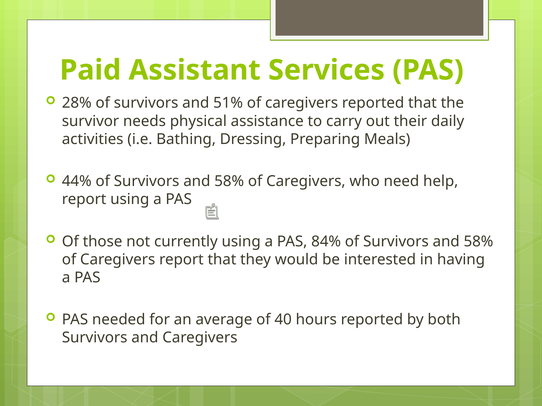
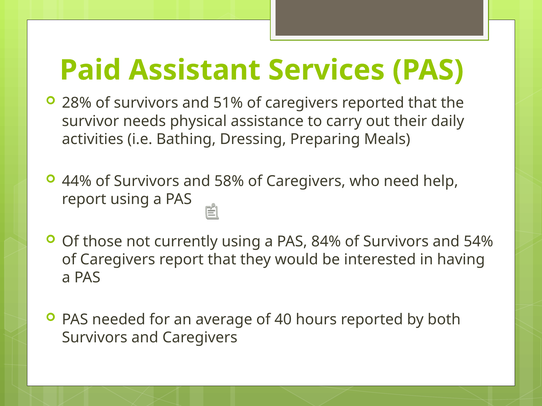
58%: 58% -> 54% (478, 242)
